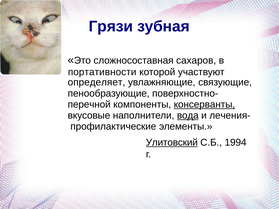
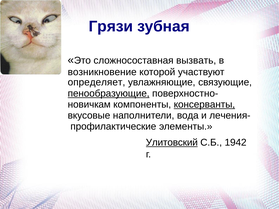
сахаров: сахаров -> вызвать (196, 61)
портативности: портативности -> возникновение (102, 72)
пенообразующие underline: none -> present (109, 94)
перечной: перечной -> новичкам (89, 105)
вода underline: present -> none (188, 116)
1994: 1994 -> 1942 (236, 143)
